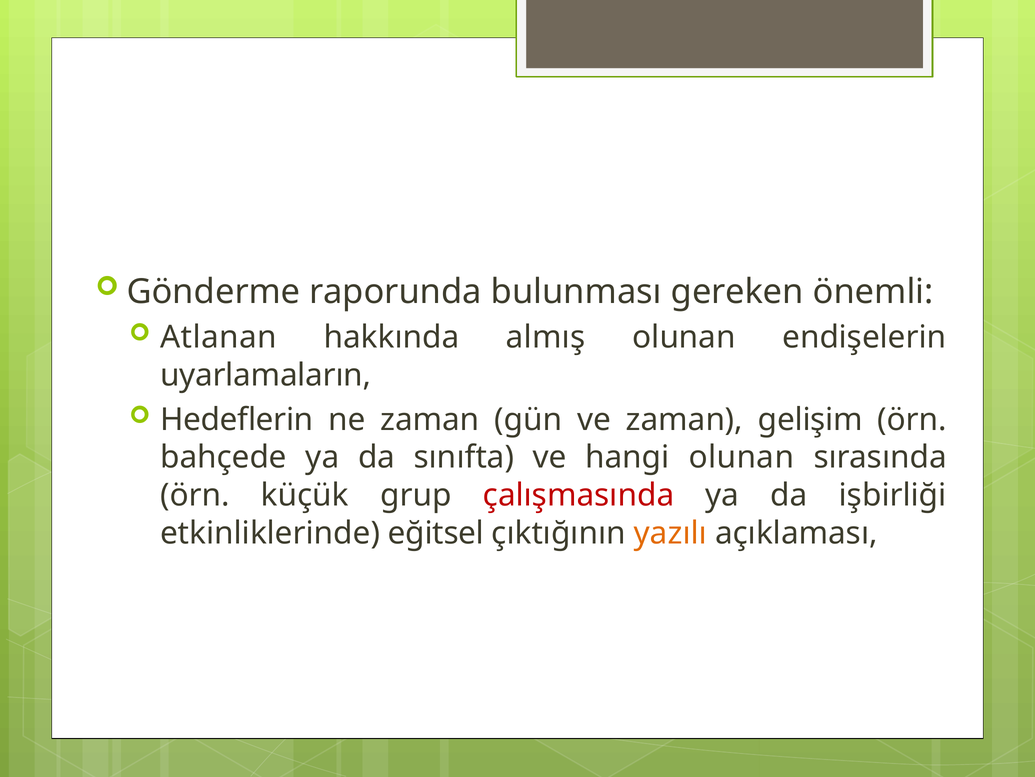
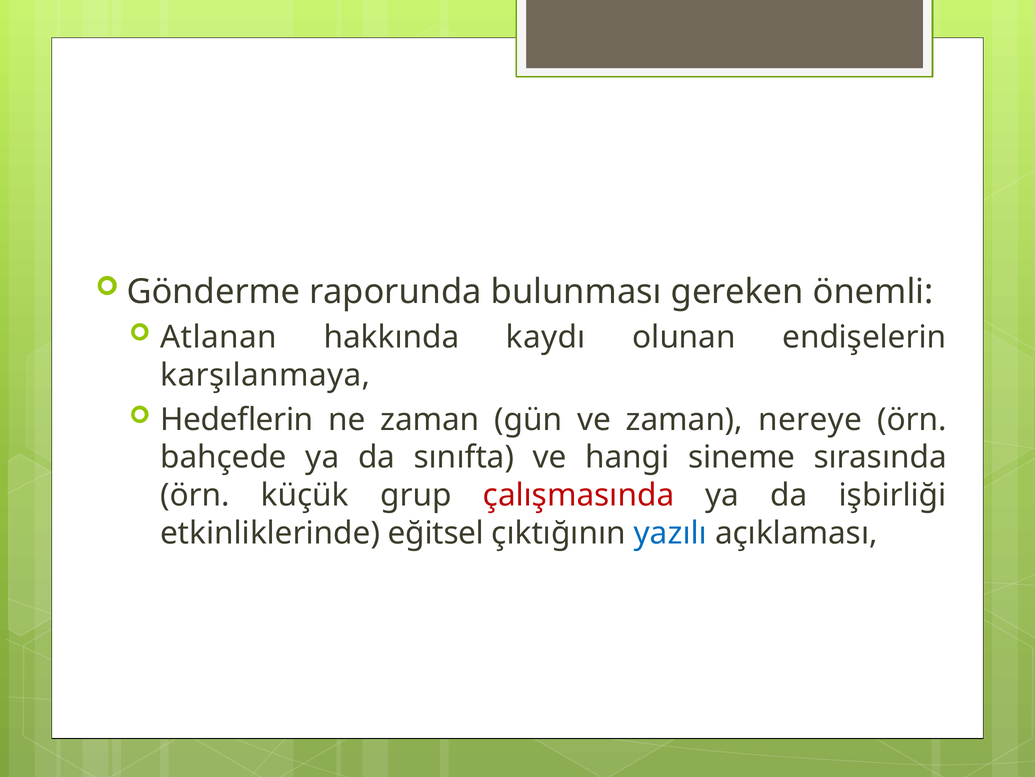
almış: almış -> kaydı (546, 337)
uyarlamaların: uyarlamaların -> karşılanmaya (265, 375)
gelişim: gelişim -> nereye (810, 419)
hangi olunan: olunan -> sineme (742, 457)
yazılı colour: orange -> blue (670, 533)
